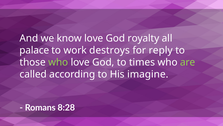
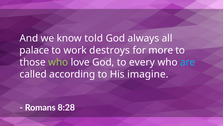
know love: love -> told (94, 38)
royalty: royalty -> always (143, 38)
reply: reply -> more (161, 50)
times: times -> every (142, 62)
are colour: light green -> light blue (188, 62)
